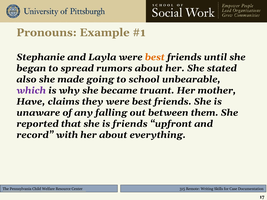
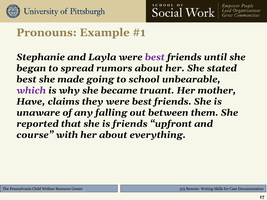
best colour: orange -> purple (155, 57)
also: also -> best (26, 79)
record: record -> course (35, 135)
